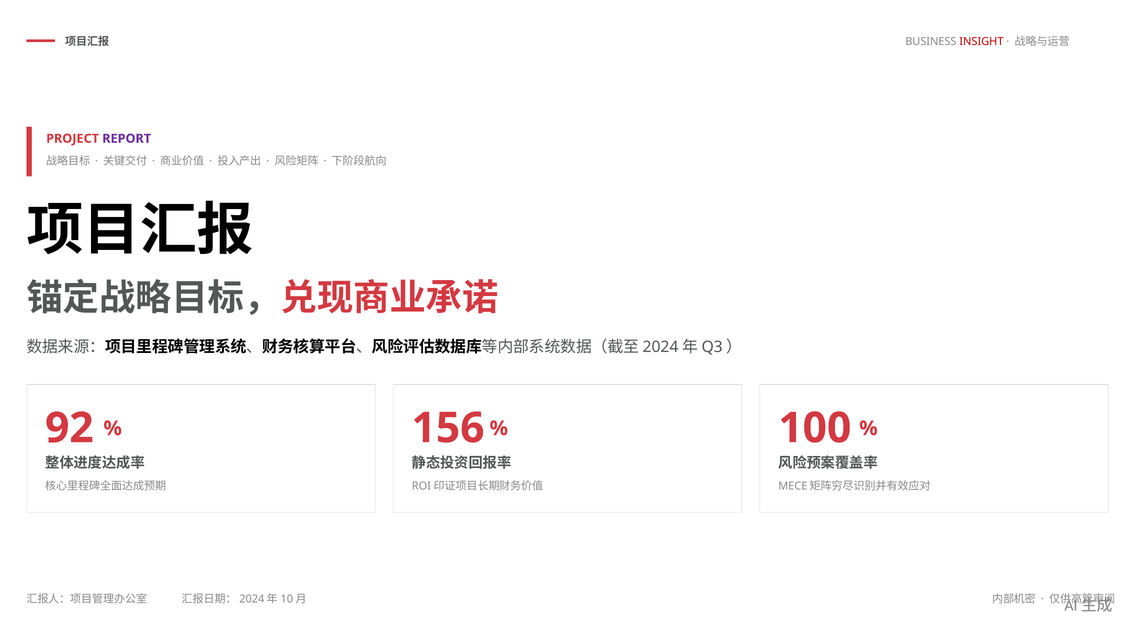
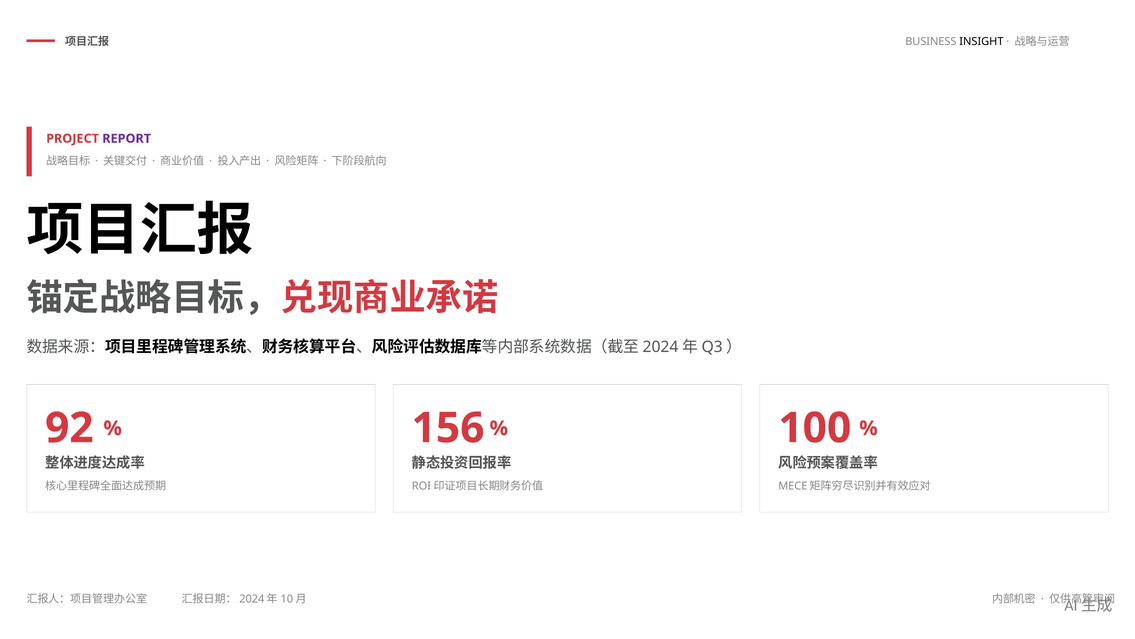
INSIGHT colour: red -> black (981, 42)
